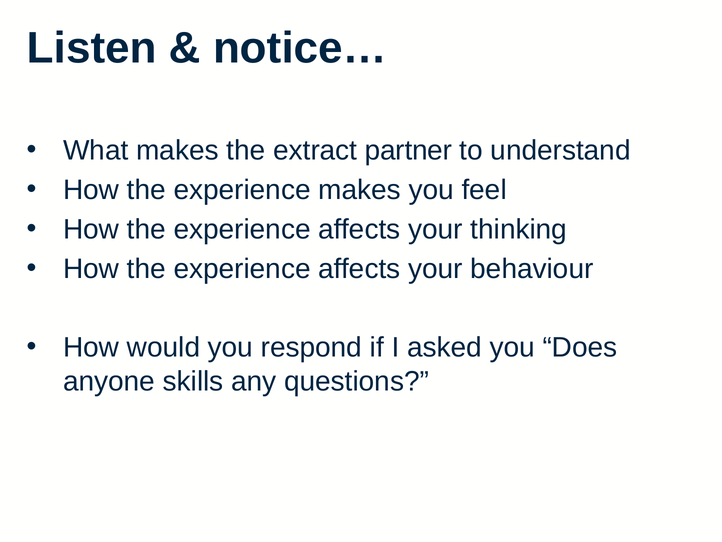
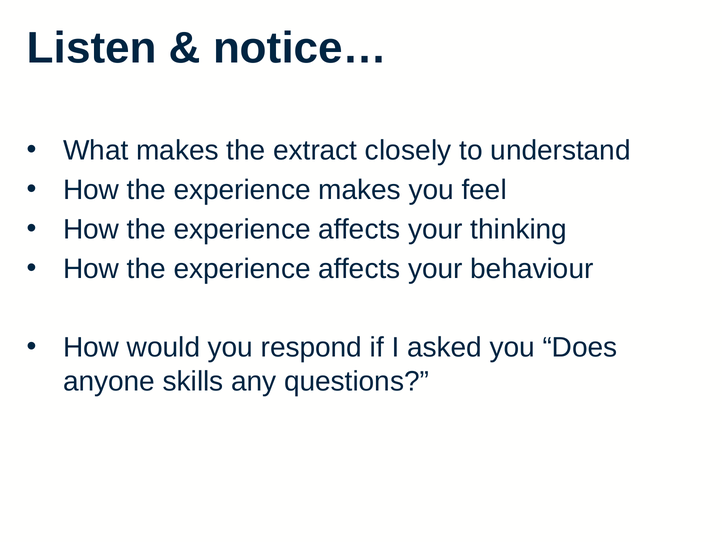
partner: partner -> closely (408, 151)
